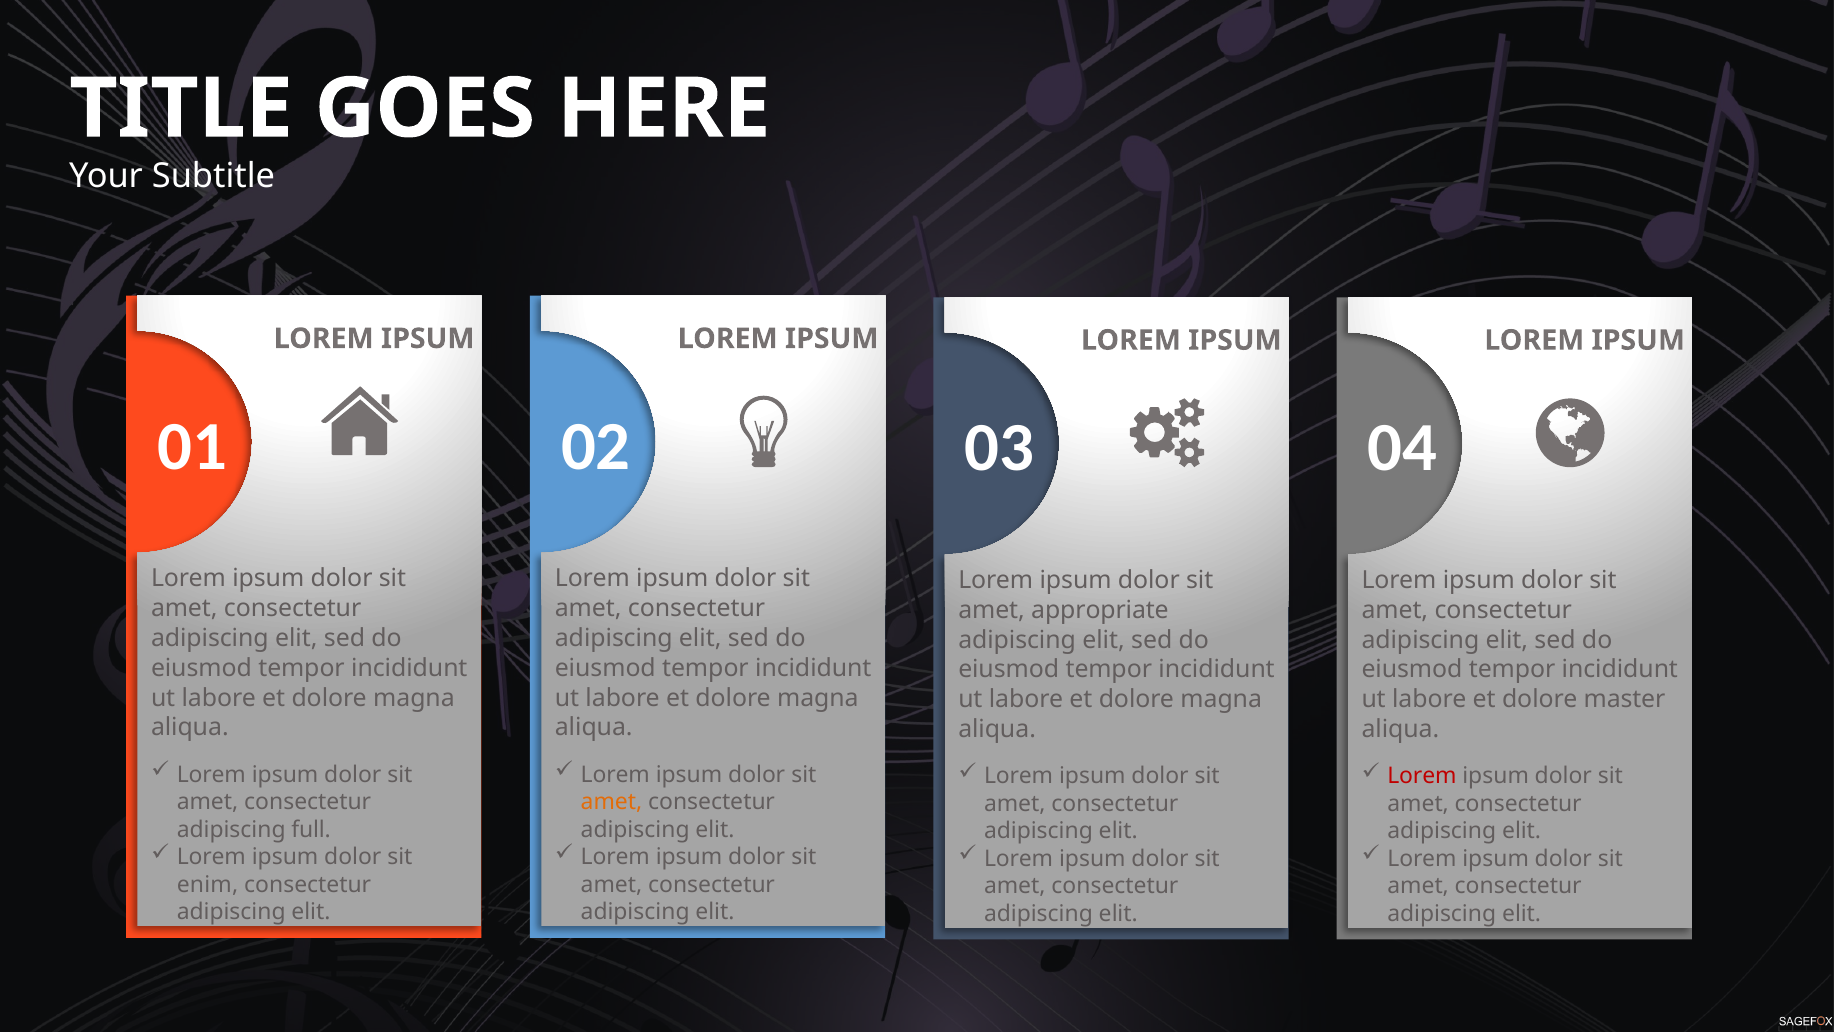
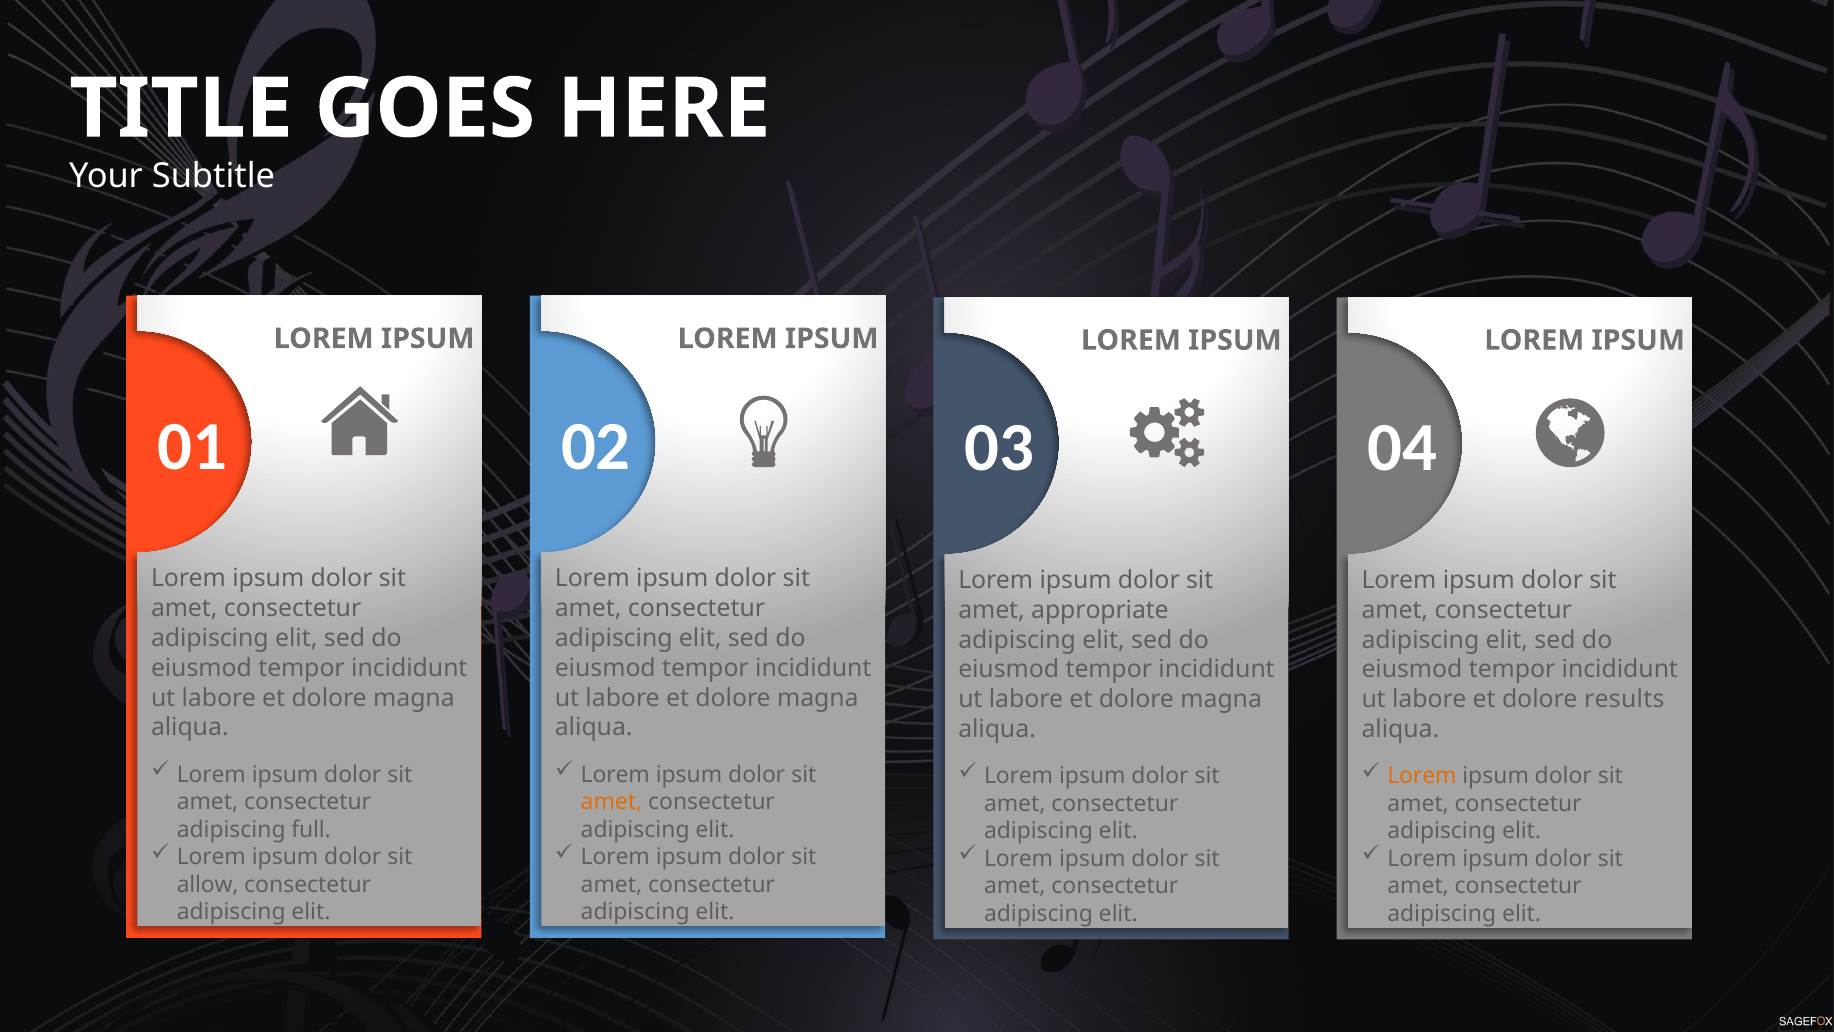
master: master -> results (1624, 699)
Lorem colour: red -> orange (1422, 776)
enim: enim -> allow (208, 884)
